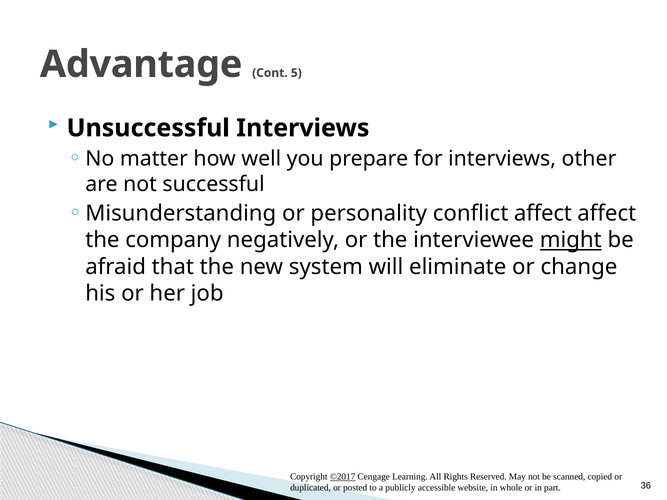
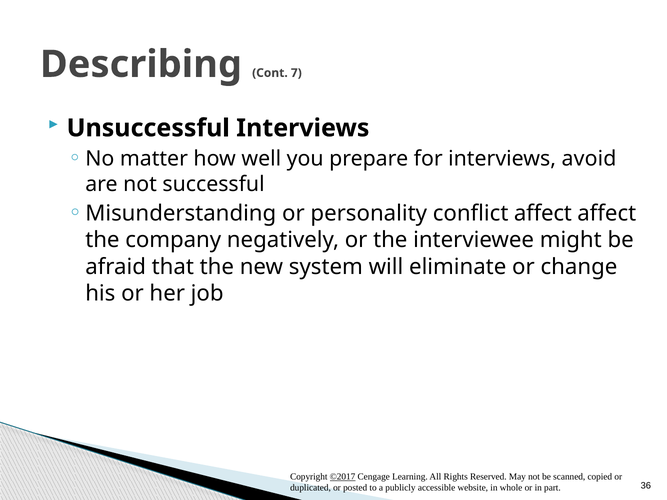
Advantage: Advantage -> Describing (141, 64)
5: 5 -> 7 (296, 73)
other: other -> avoid (589, 159)
might underline: present -> none (571, 240)
